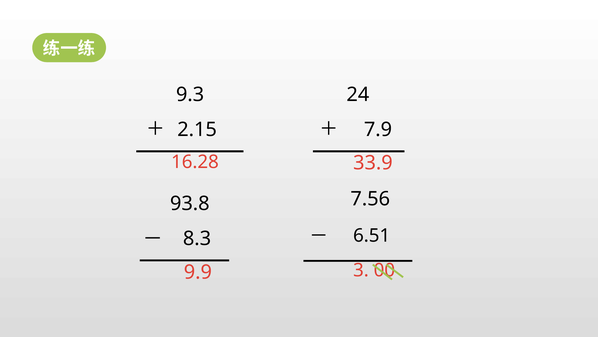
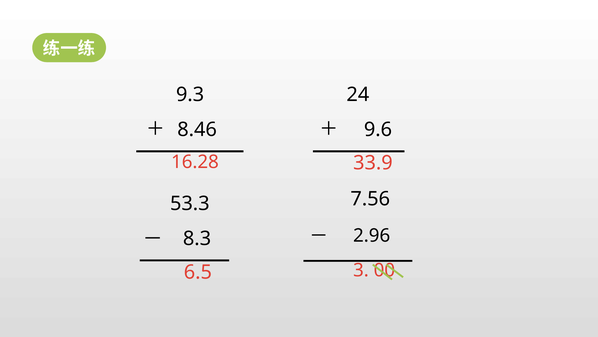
2.15: 2.15 -> 8.46 (197, 129)
7.9: 7.9 -> 9.6 (378, 129)
93.8: 93.8 -> 53.3 (190, 203)
6.51: 6.51 -> 2.96 (372, 235)
9.9: 9.9 -> 6.5 (198, 272)
